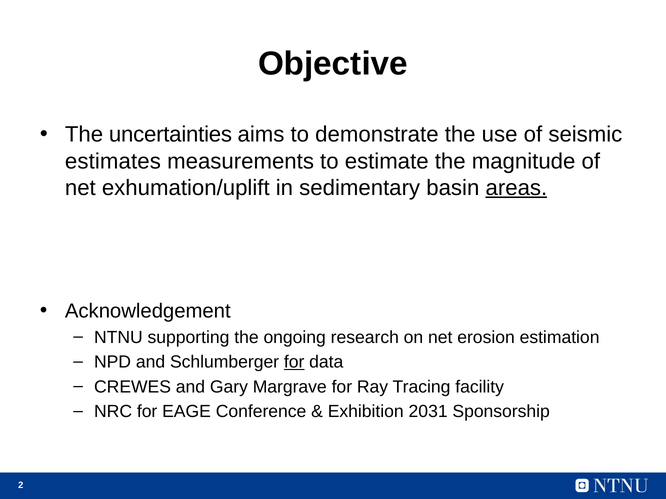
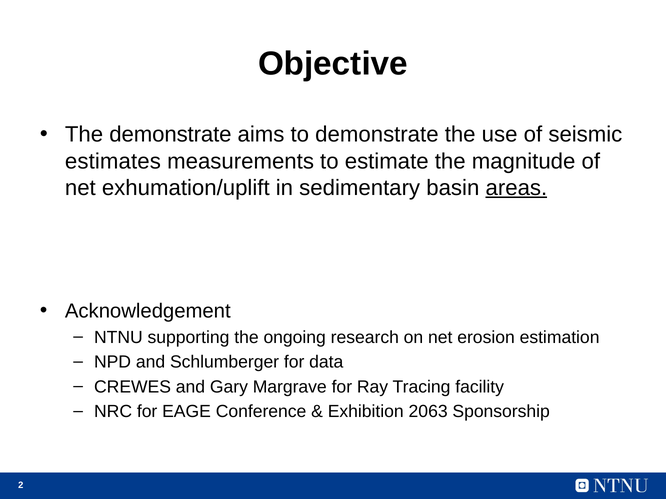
The uncertainties: uncertainties -> demonstrate (170, 135)
for underline: present -> none (294, 362)
2031: 2031 -> 2063 (428, 412)
